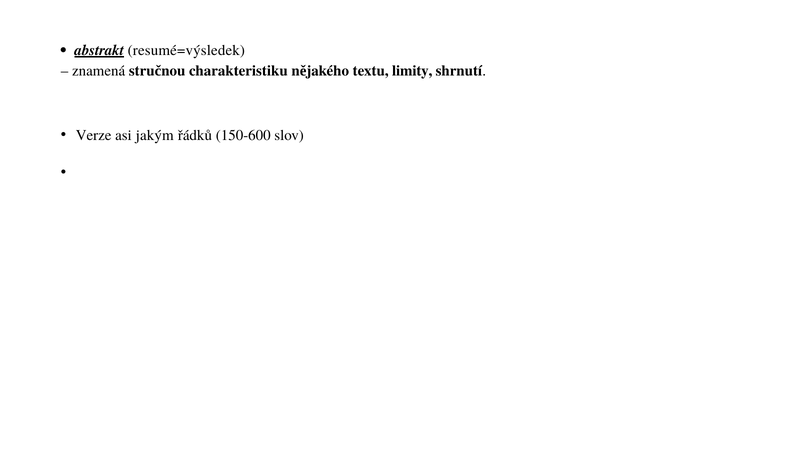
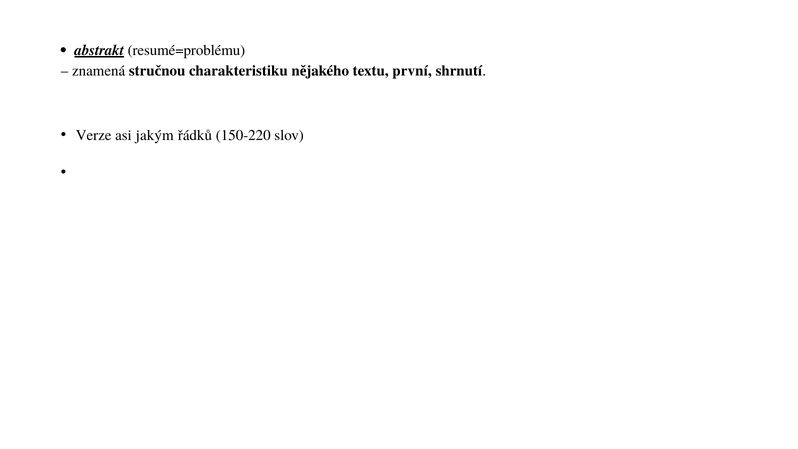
resumé=výsledek: resumé=výsledek -> resumé=problému (186, 50)
limity: limity -> první (412, 71)
150-600: 150-600 -> 150-220 (243, 135)
